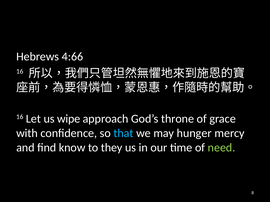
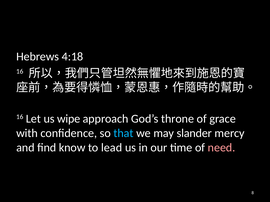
4:66: 4:66 -> 4:18 (73, 57)
hunger: hunger -> slander (194, 133)
they: they -> lead (112, 148)
need colour: light green -> pink (222, 148)
